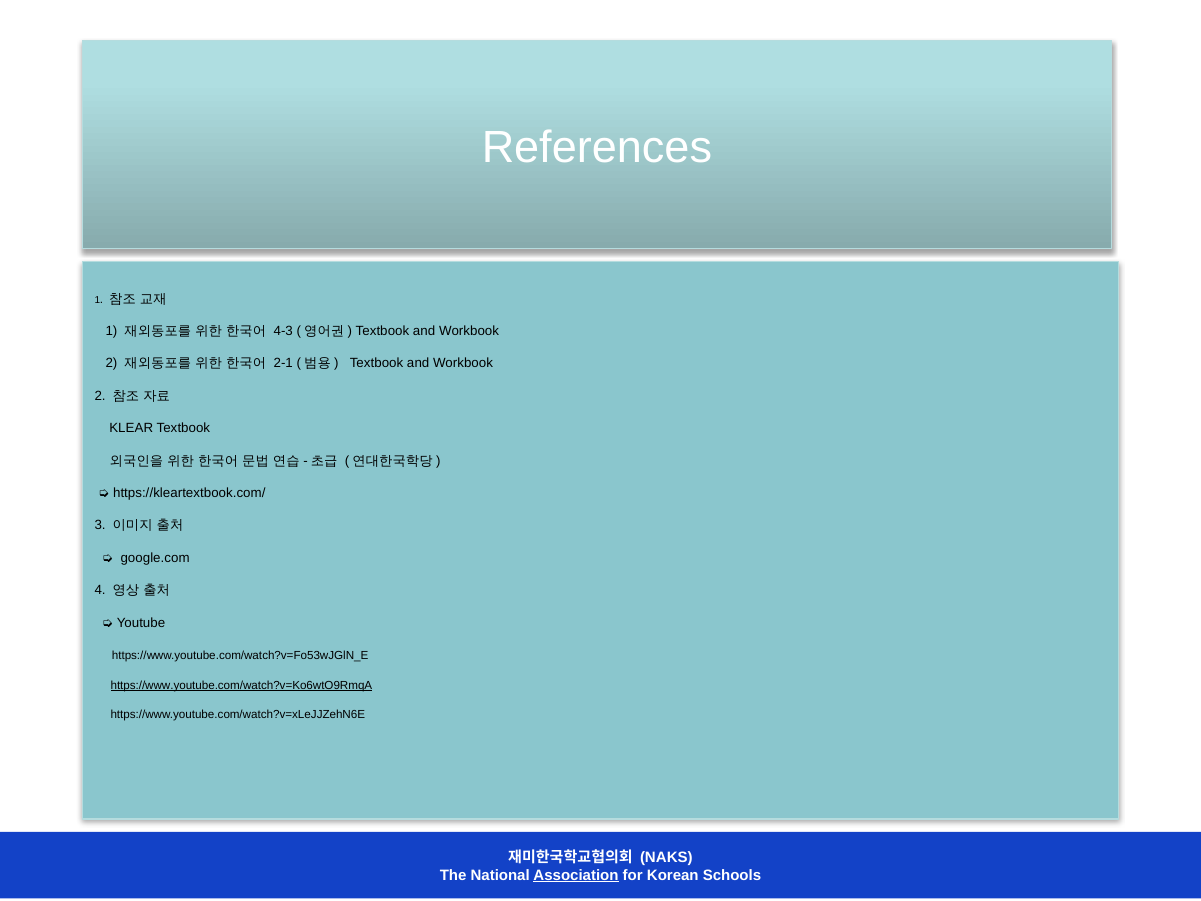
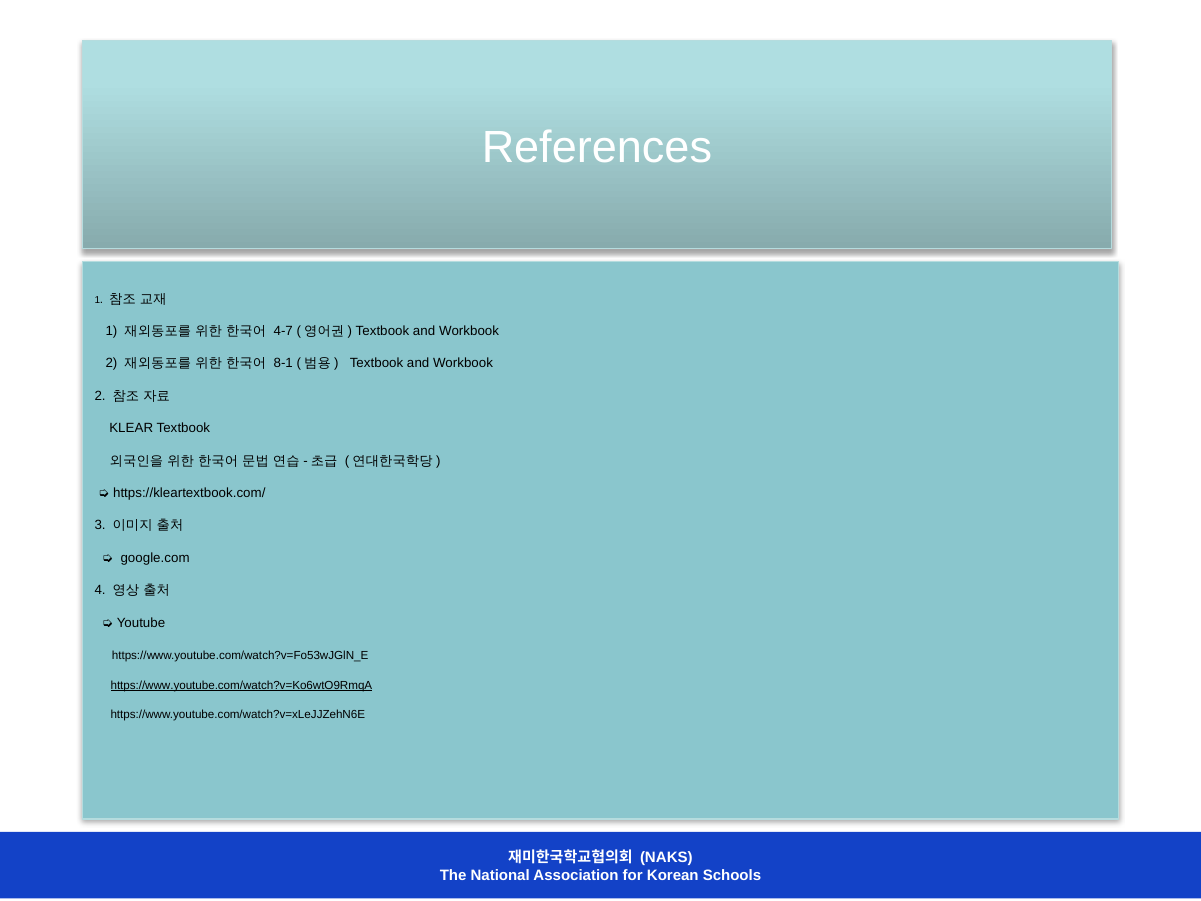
4-3: 4-3 -> 4-7 (283, 331)
2-1: 2-1 -> 8-1 (283, 363)
Association underline: present -> none (576, 875)
